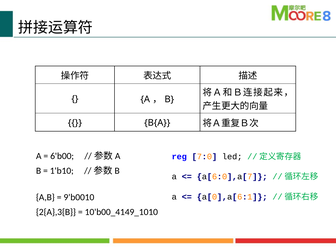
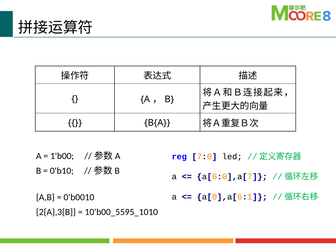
6'b00: 6'b00 -> 1'b00 (62, 156)
1'b10: 1'b10 -> 0'b10 (62, 171)
9'b0010: 9'b0010 -> 0'b0010 (79, 197)
10'b00_4149_1010: 10'b00_4149_1010 -> 10'b00_5595_1010 (121, 212)
